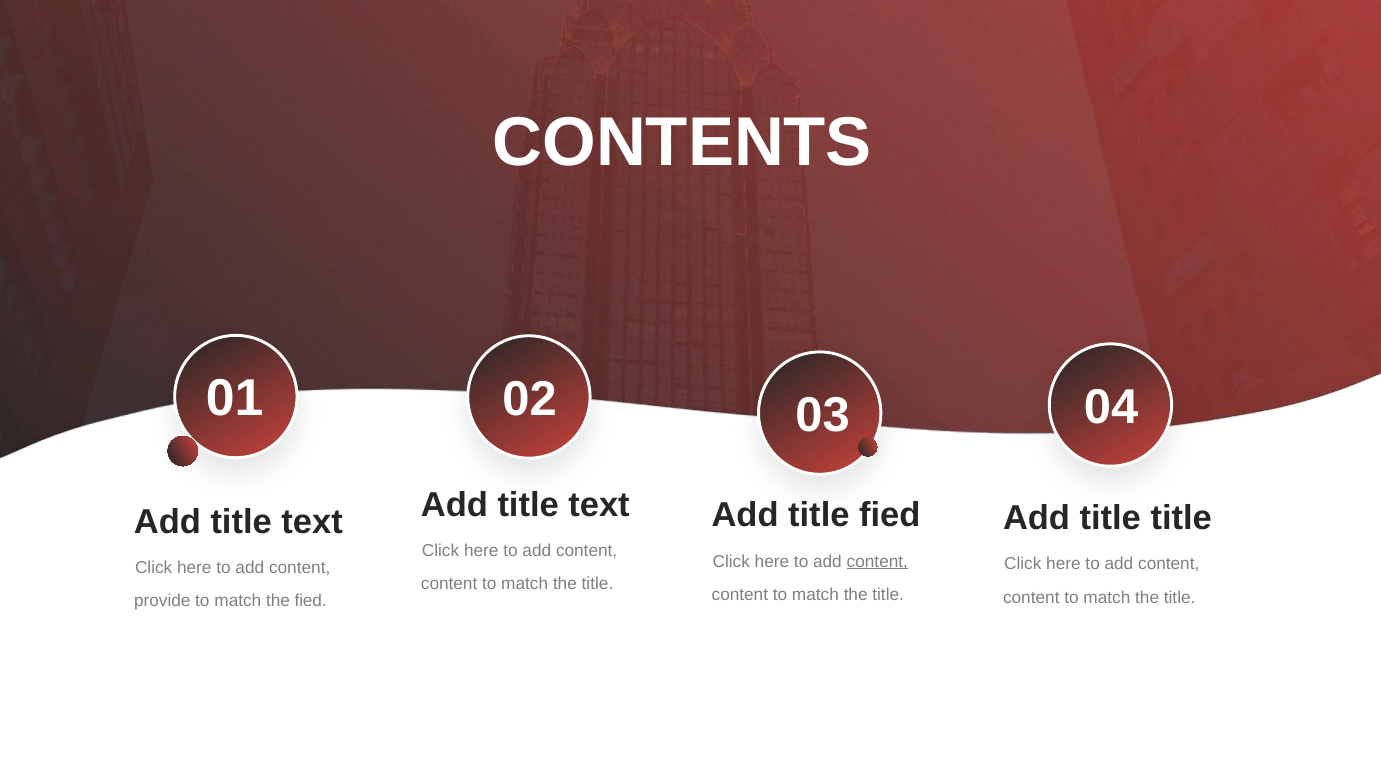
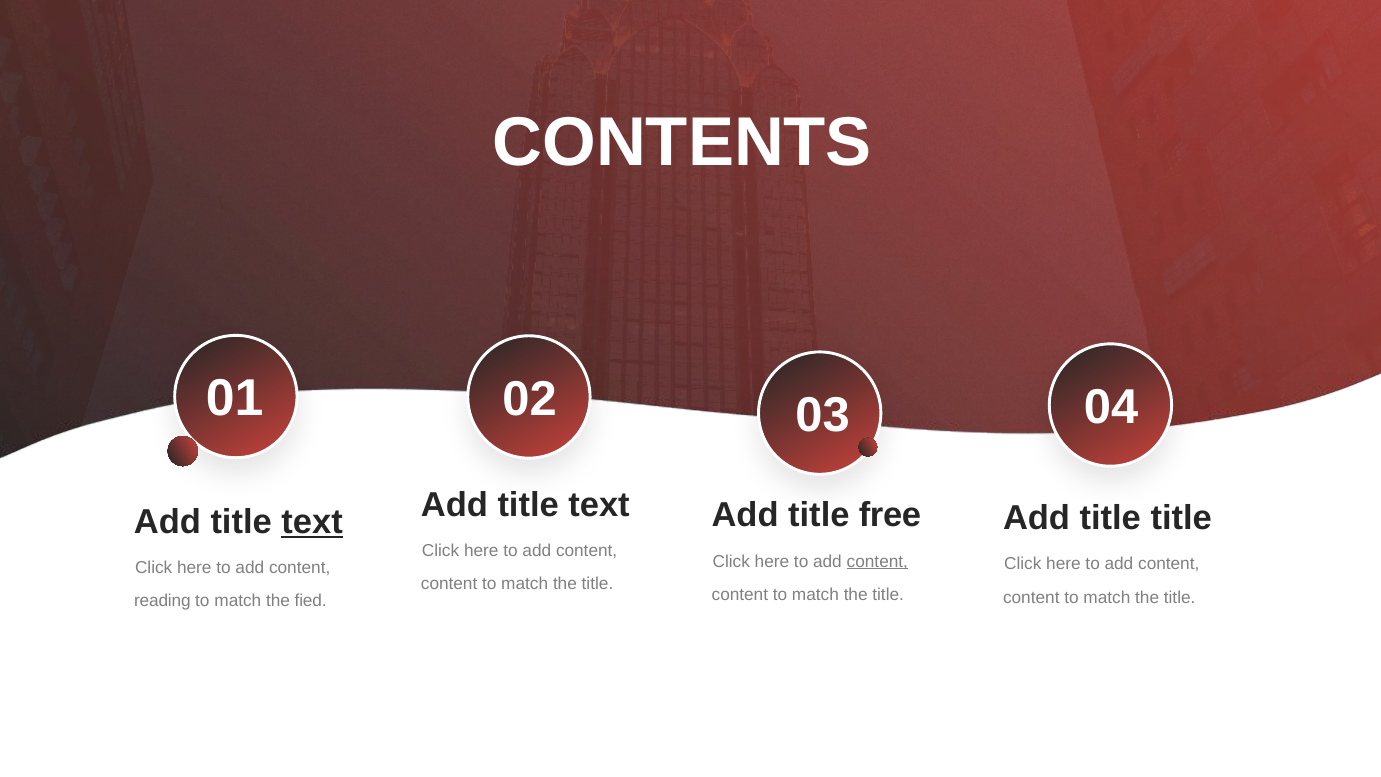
title fied: fied -> free (890, 515)
text underline: none -> present (312, 522)
provide: provide -> reading (162, 601)
